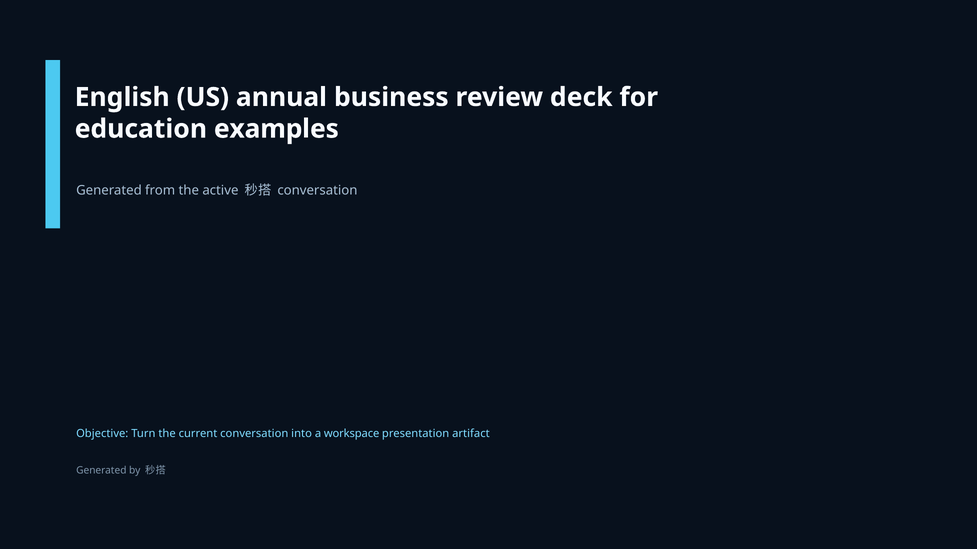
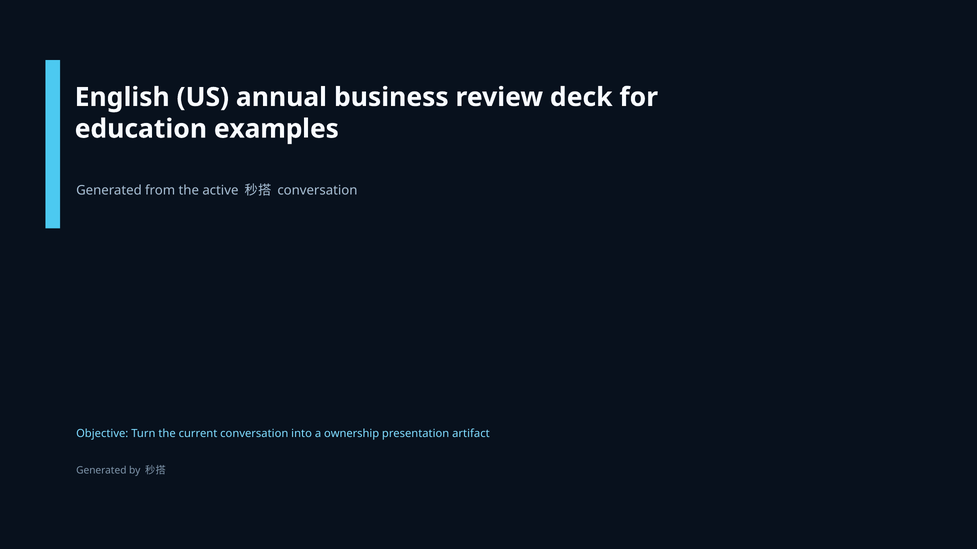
workspace: workspace -> ownership (352, 434)
